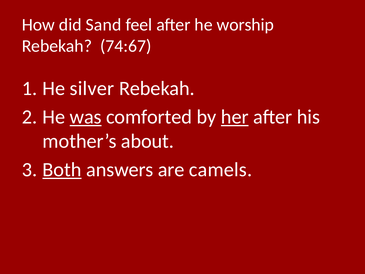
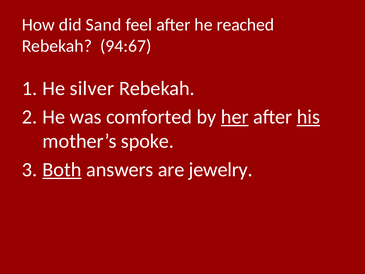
worship: worship -> reached (245, 25)
74:67: 74:67 -> 94:67 (126, 46)
was underline: present -> none (86, 117)
his underline: none -> present (308, 117)
about: about -> spoke (147, 141)
camels: camels -> jewelry (221, 169)
